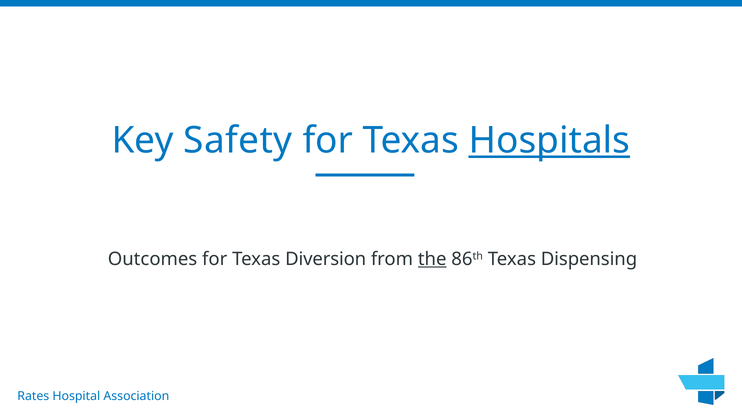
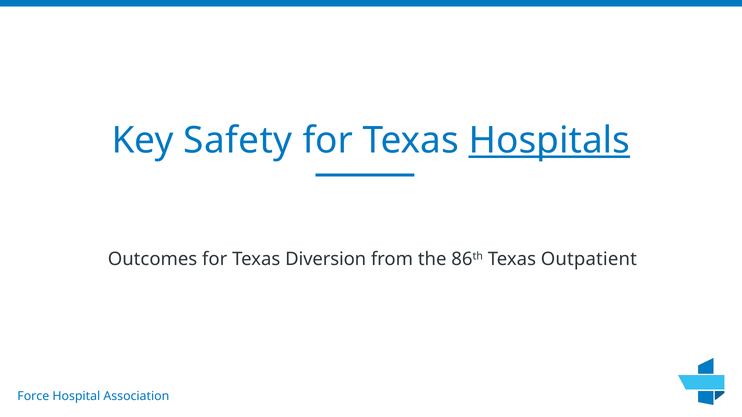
the underline: present -> none (432, 259)
Dispensing: Dispensing -> Outpatient (589, 259)
Rates: Rates -> Force (33, 397)
